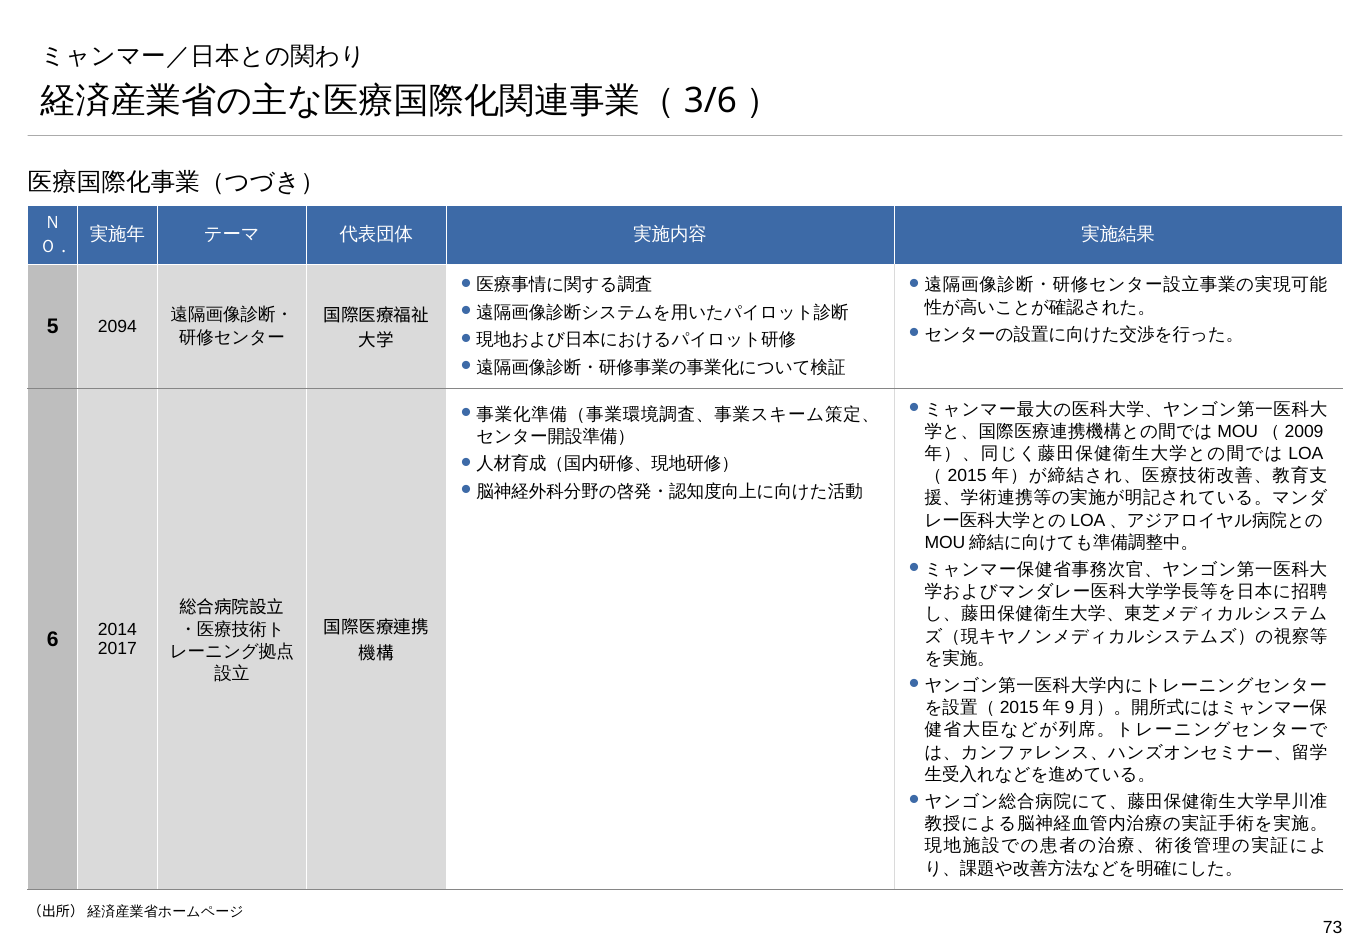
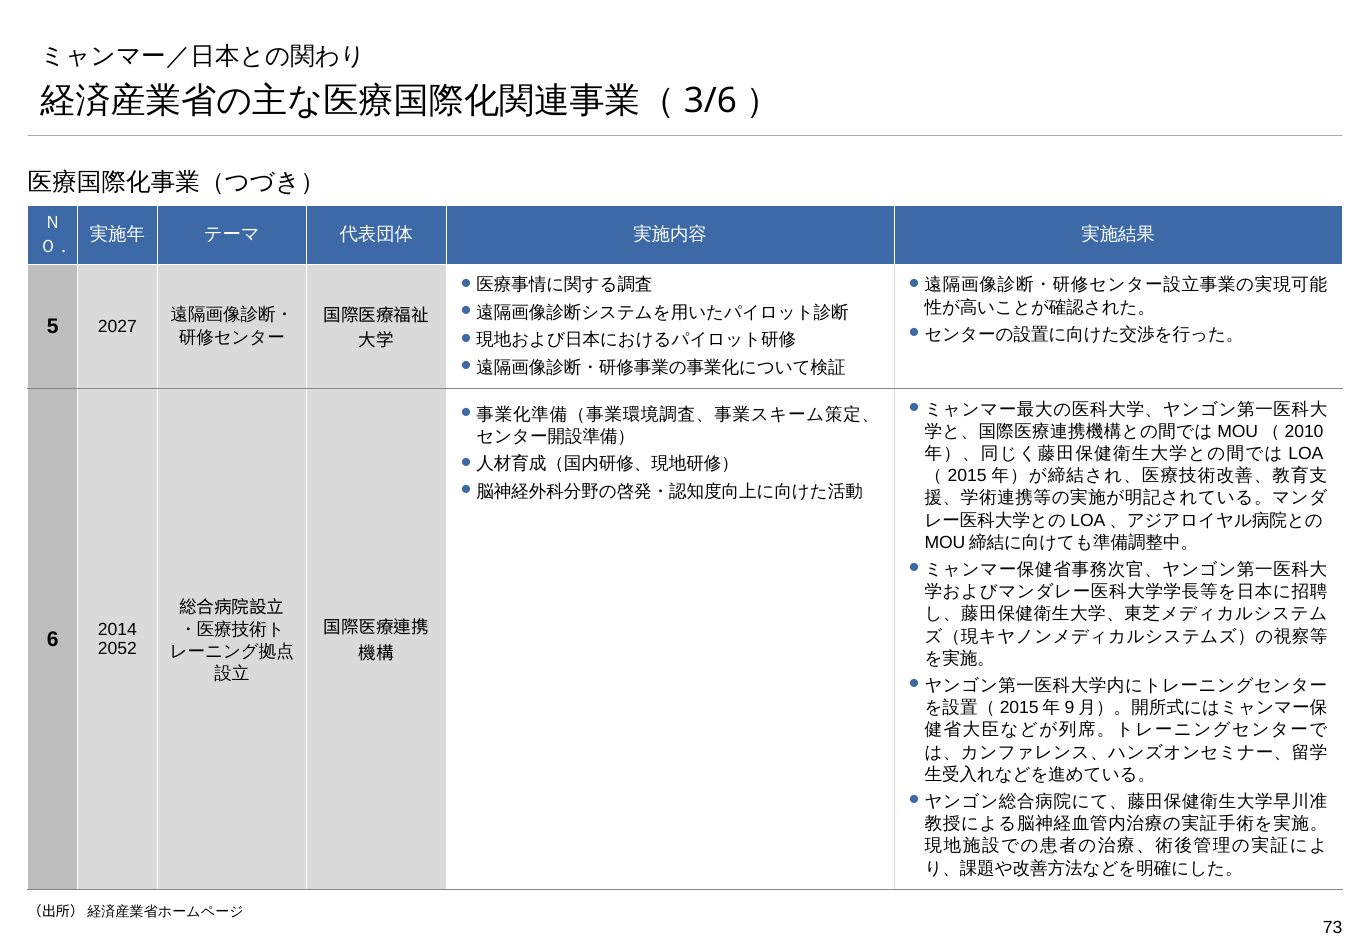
2094: 2094 -> 2027 (117, 327)
2009: 2009 -> 2010 (1304, 432)
2017: 2017 -> 2052 (117, 649)
